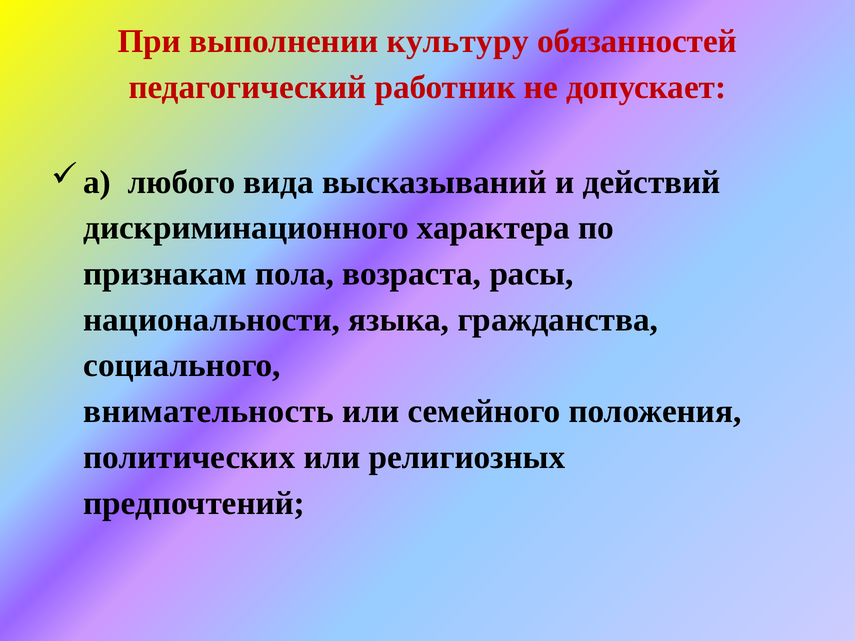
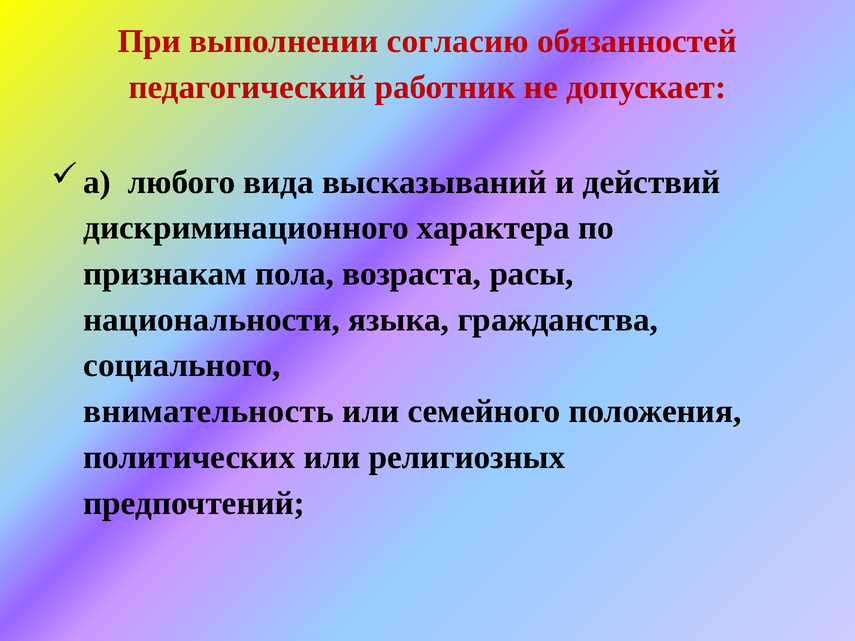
культуру: культуру -> согласию (458, 42)
